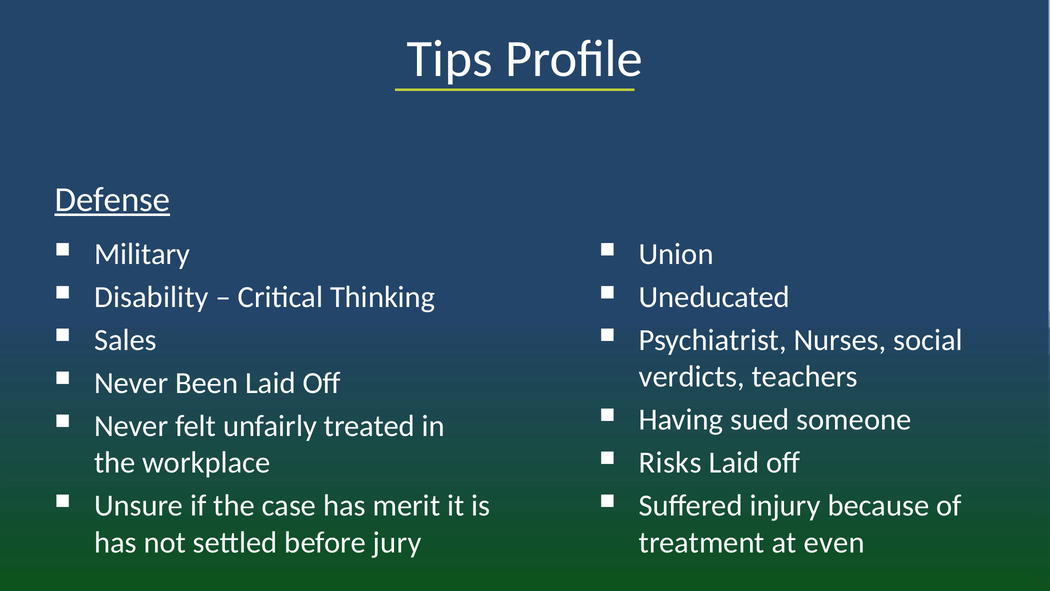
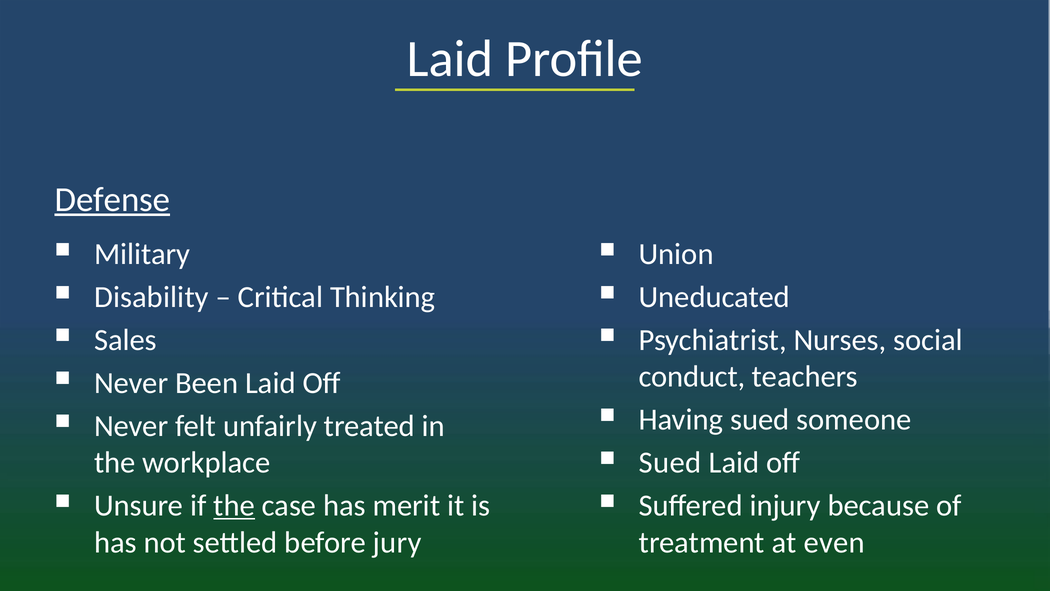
Tips: Tips -> Laid (450, 59)
verdicts: verdicts -> conduct (692, 377)
Risks: Risks -> Sued (670, 462)
the underline: none -> present (234, 505)
